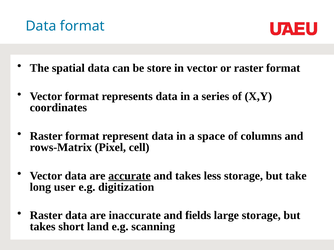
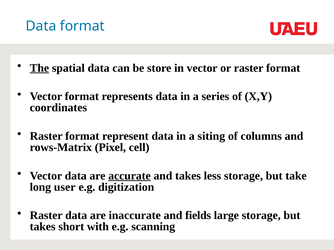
The underline: none -> present (39, 68)
space: space -> siting (211, 136)
land: land -> with (98, 227)
